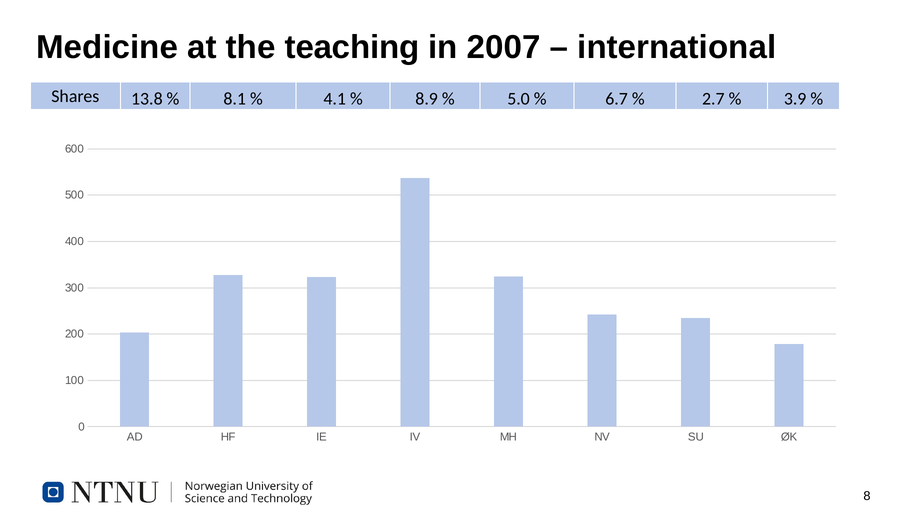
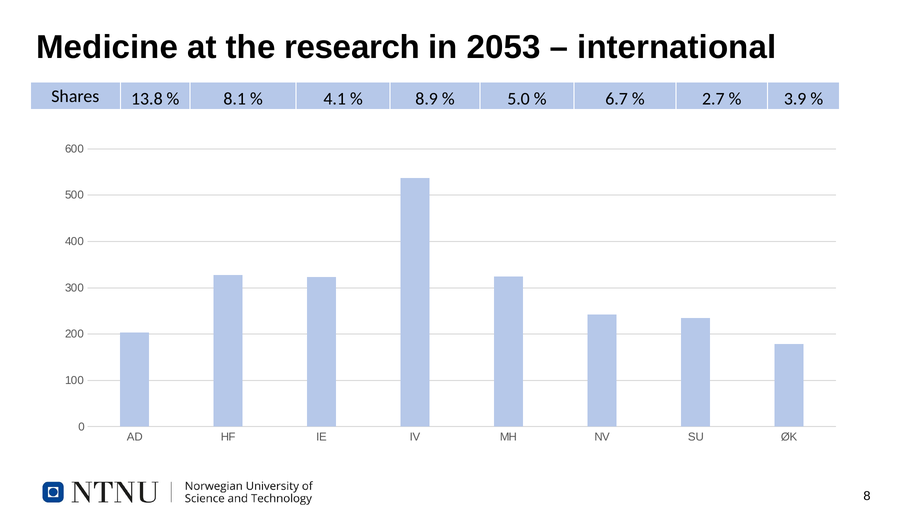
teaching: teaching -> research (352, 47)
2007: 2007 -> 2053 (504, 47)
